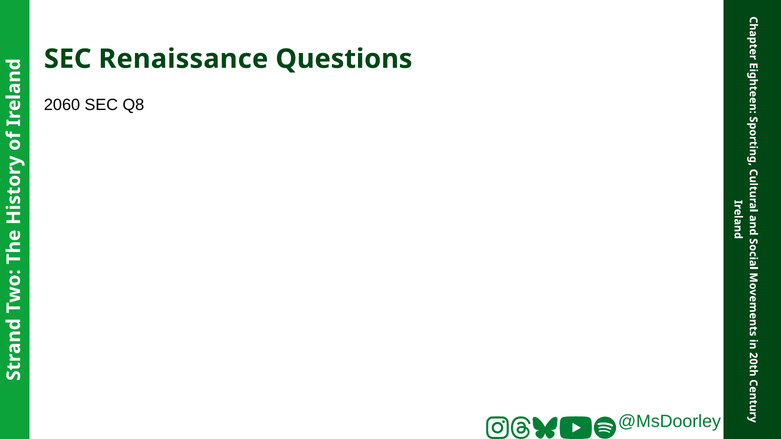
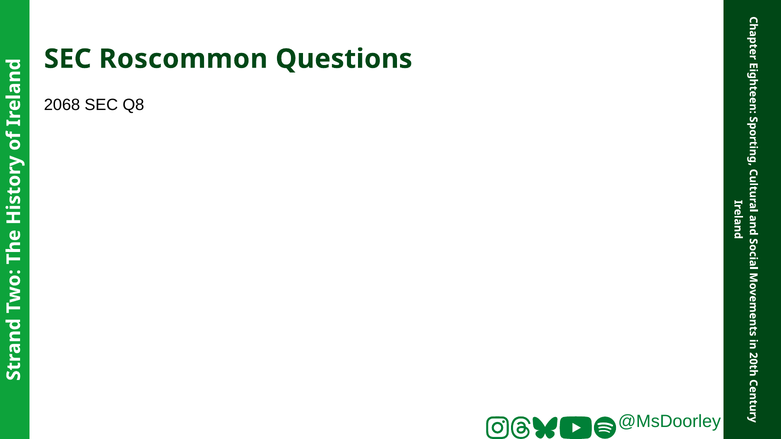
Renaissance: Renaissance -> Roscommon (183, 59)
2060: 2060 -> 2068 (62, 105)
